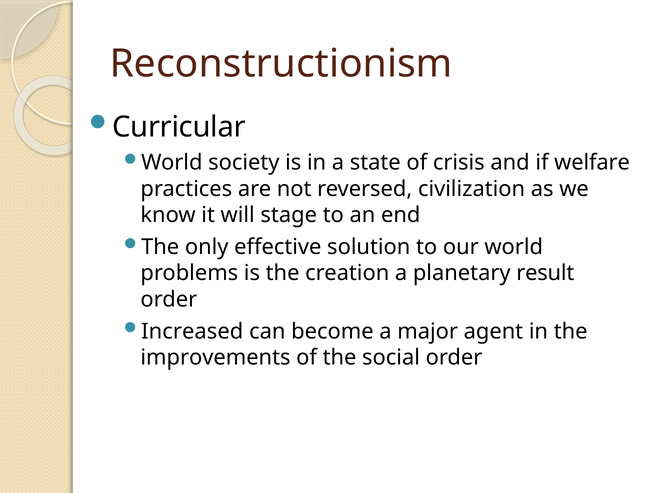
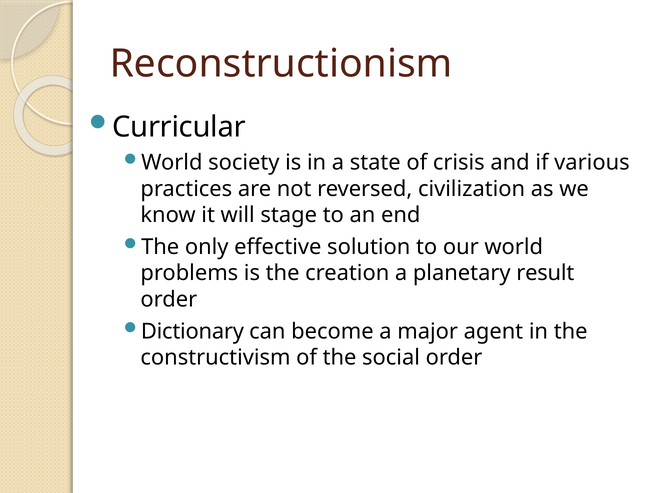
welfare: welfare -> various (592, 163)
Increased: Increased -> Dictionary (192, 331)
improvements: improvements -> constructivism (216, 357)
